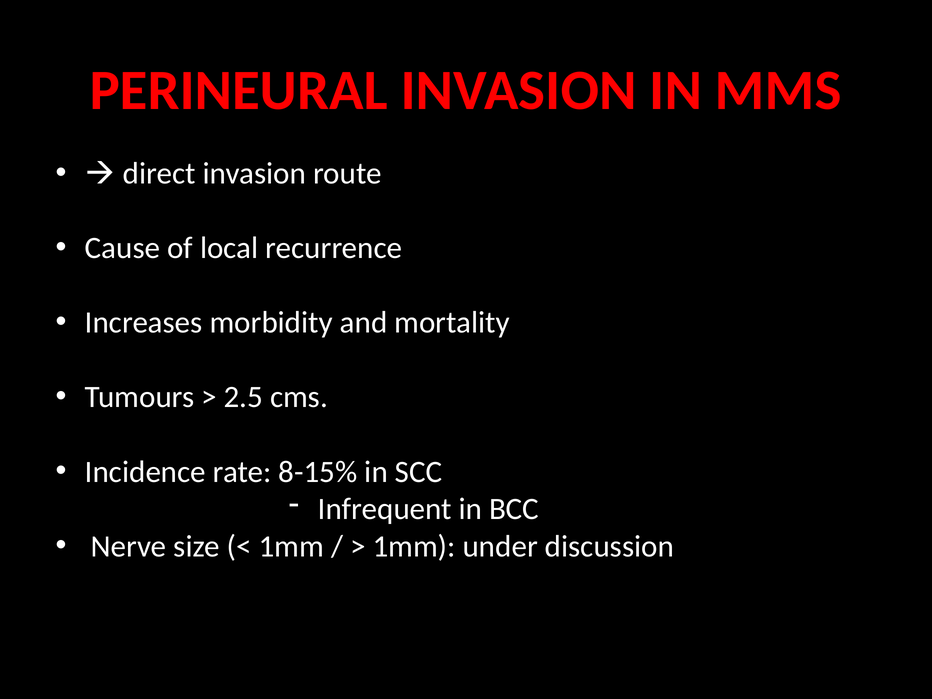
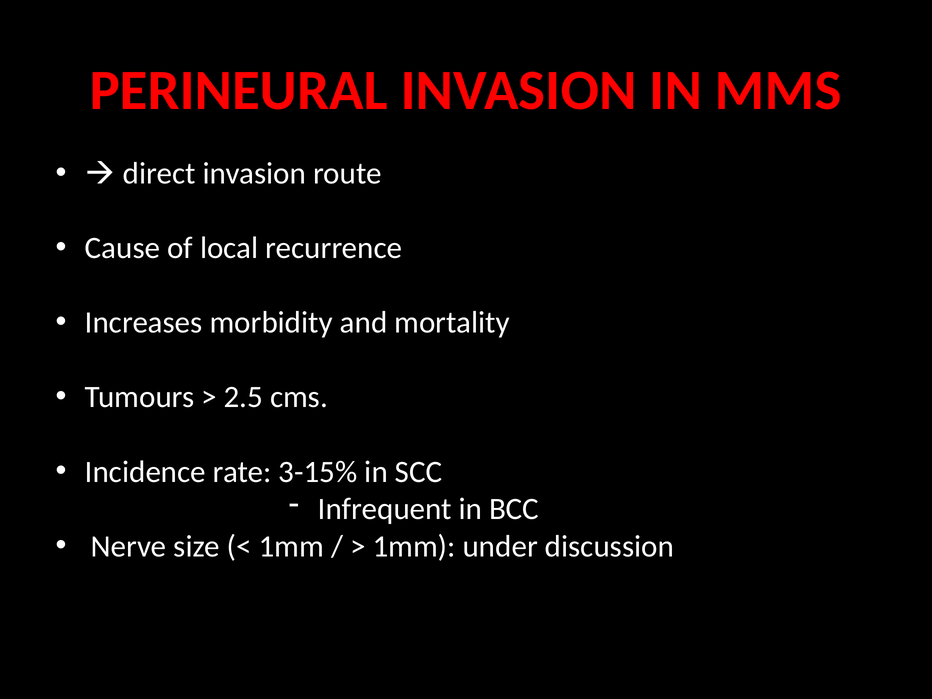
8-15%: 8-15% -> 3-15% (318, 472)
